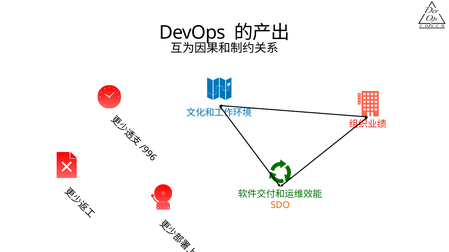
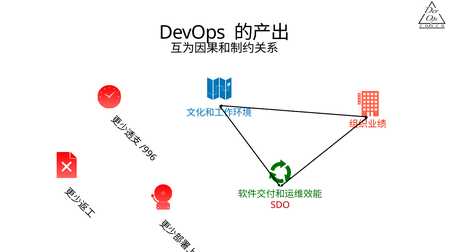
SDO colour: orange -> red (280, 206)
